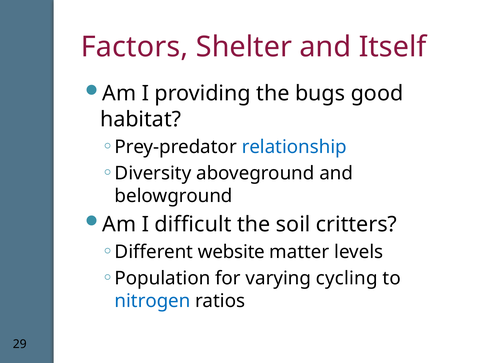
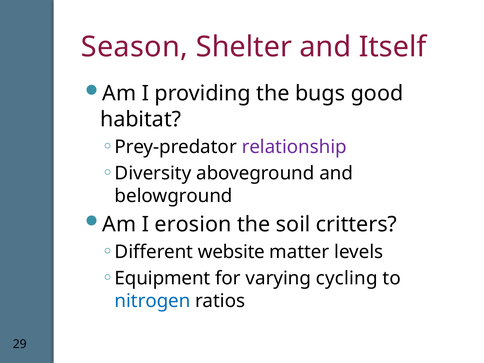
Factors: Factors -> Season (134, 47)
relationship colour: blue -> purple (294, 147)
difficult: difficult -> erosion (193, 224)
Population: Population -> Equipment (163, 278)
